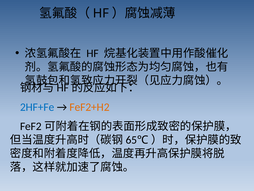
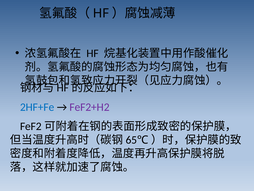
FeF2+H2 colour: orange -> purple (90, 107)
